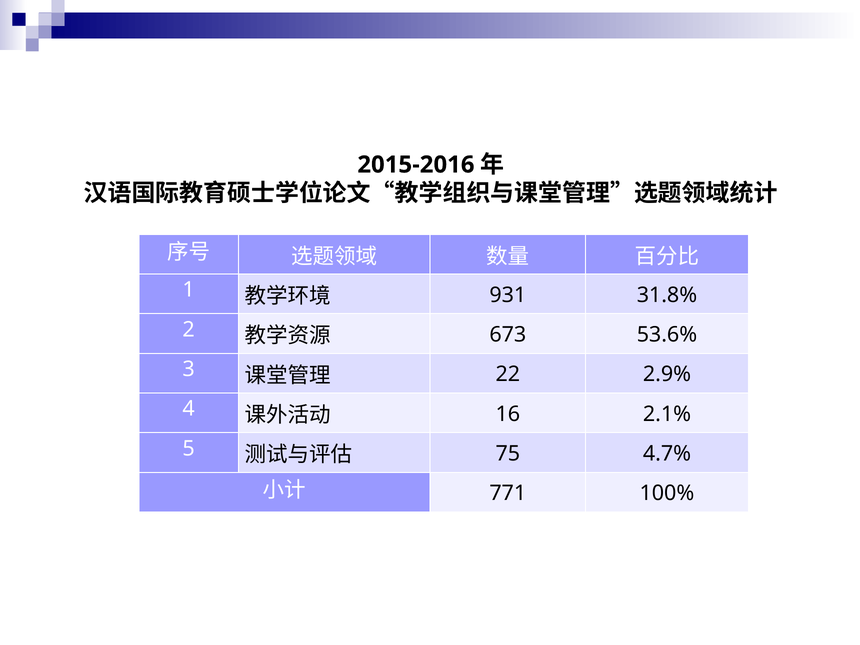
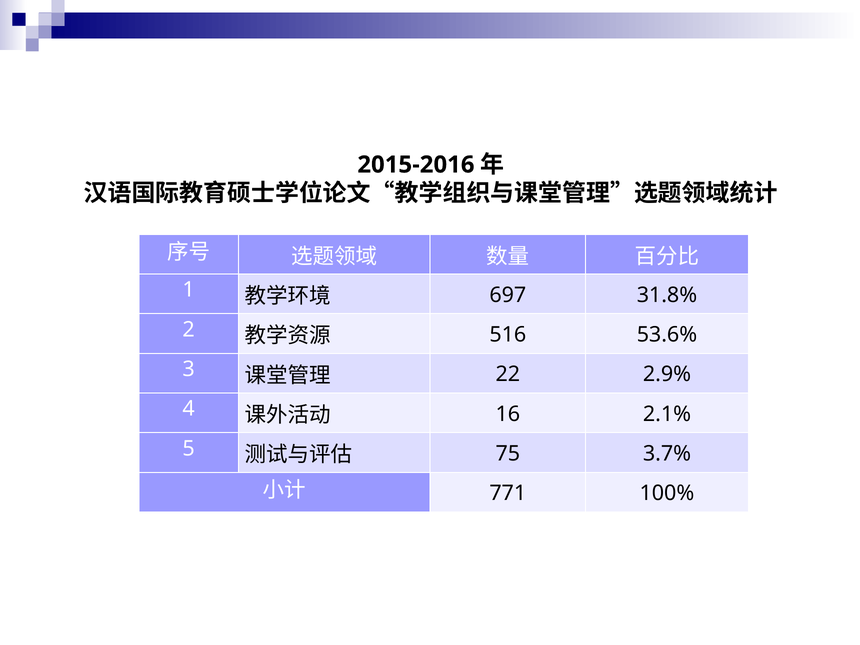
931: 931 -> 697 (508, 295)
673: 673 -> 516 (508, 335)
4.7%: 4.7% -> 3.7% (667, 454)
